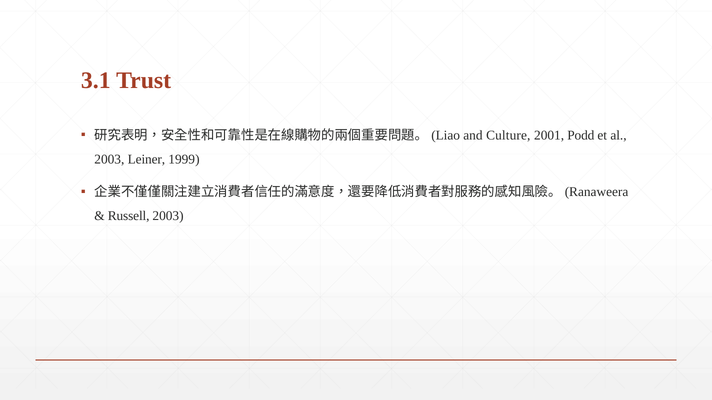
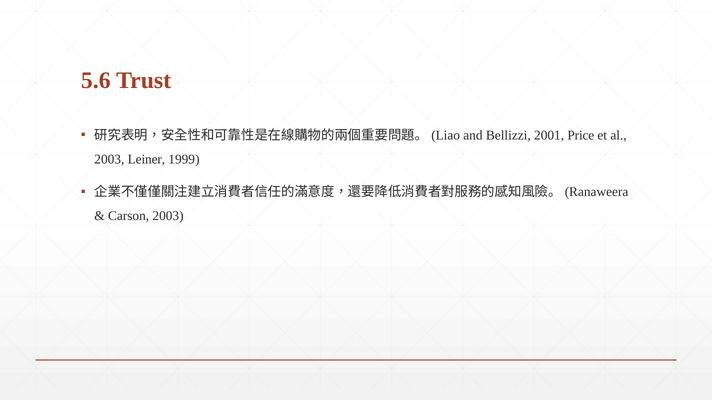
3.1: 3.1 -> 5.6 (96, 80)
Culture: Culture -> Bellizzi (508, 135)
Podd: Podd -> Price (581, 135)
Russell: Russell -> Carson (129, 216)
